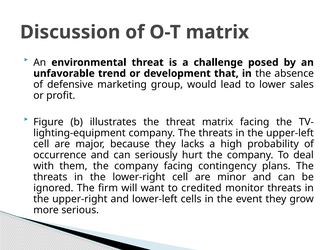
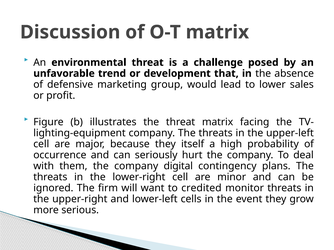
lacks: lacks -> itself (193, 144)
company facing: facing -> digital (178, 166)
